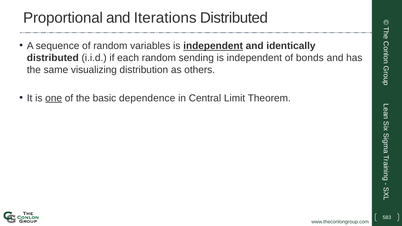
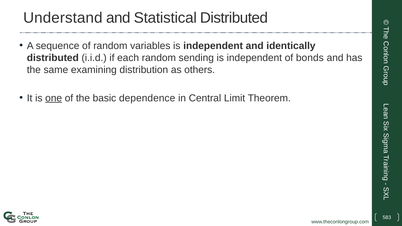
Proportional: Proportional -> Understand (63, 18)
Iterations: Iterations -> Statistical (165, 18)
independent underline: present -> none (213, 46)
visualizing: visualizing -> examining (94, 70)
